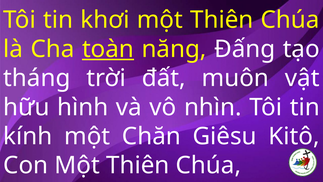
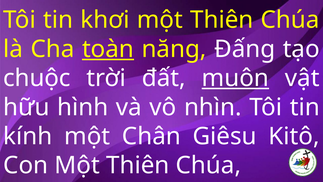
tháng: tháng -> chuộc (37, 78)
muôn underline: none -> present (235, 78)
Chăn: Chăn -> Chân (151, 136)
